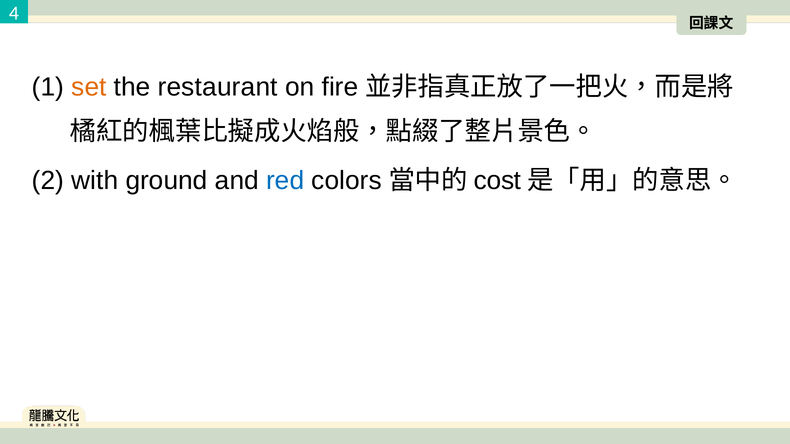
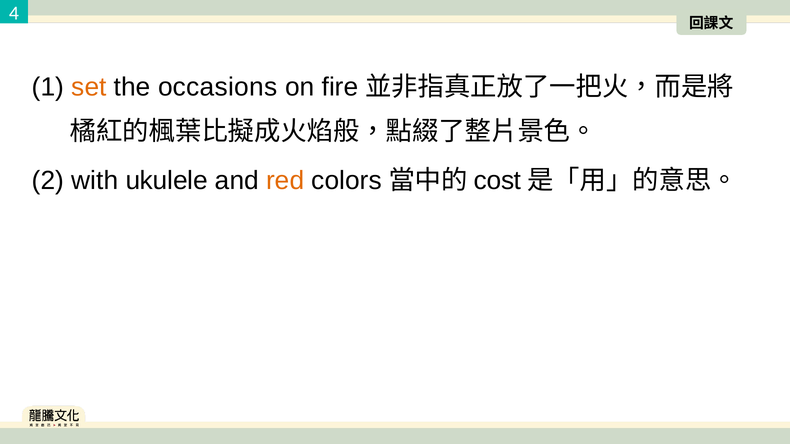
restaurant: restaurant -> occasions (218, 87)
ground: ground -> ukulele (167, 181)
red colour: blue -> orange (285, 181)
